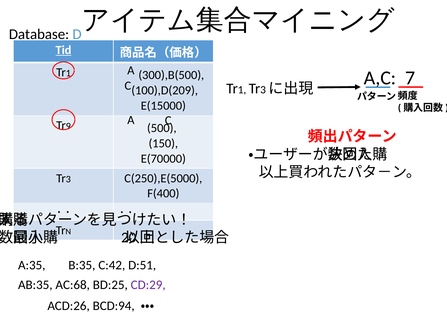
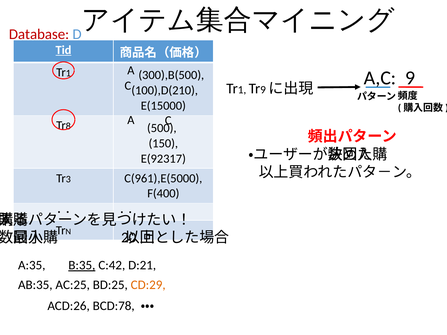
Database colour: black -> red (39, 34)
A,C 7: 7 -> 9 (410, 78)
3: 3 -> 9 (263, 90)
100),D(209: 100),D(209 -> 100),D(210 (165, 91)
9: 9 -> 8 (68, 126)
E(70000: E(70000 -> E(92317 (163, 159)
C(250),E(5000: C(250),E(5000 -> C(961),E(5000 (163, 178)
B:35 underline: none -> present (82, 265)
D:51: D:51 -> D:21 (142, 265)
AC:68: AC:68 -> AC:25 (73, 285)
CD:29 colour: purple -> orange (148, 285)
BCD:94: BCD:94 -> BCD:78 (114, 306)
